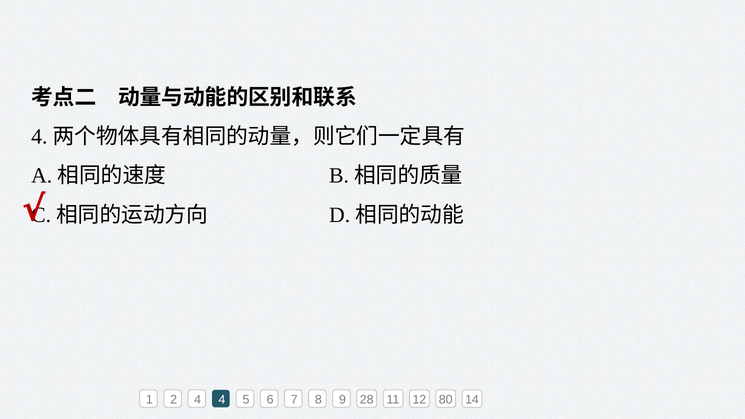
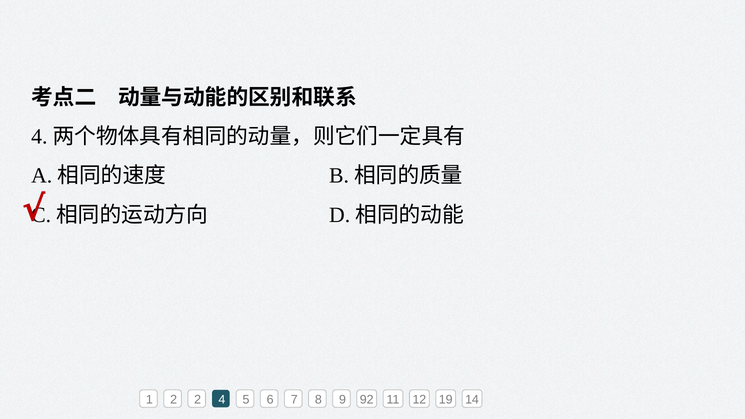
2 4: 4 -> 2 (198, 400)
28: 28 -> 92 (367, 400)
80: 80 -> 19 (446, 400)
